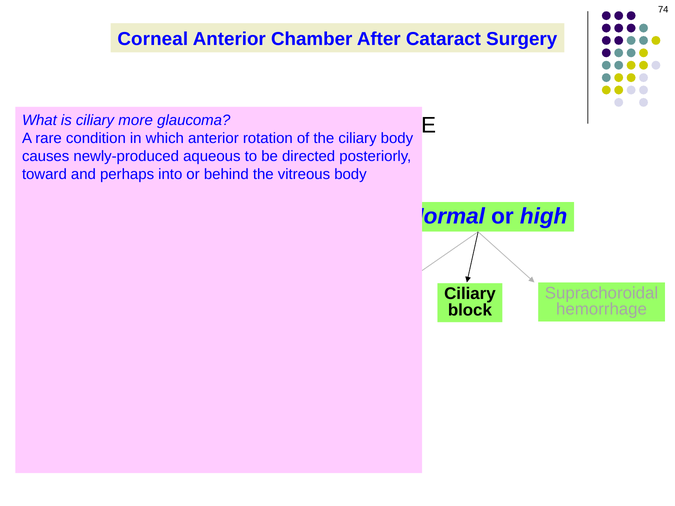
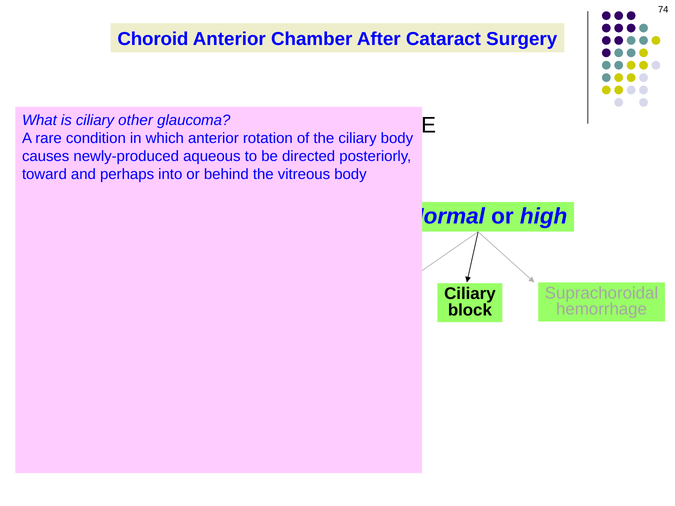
Corneal: Corneal -> Choroid (153, 39)
more: more -> other (136, 120)
